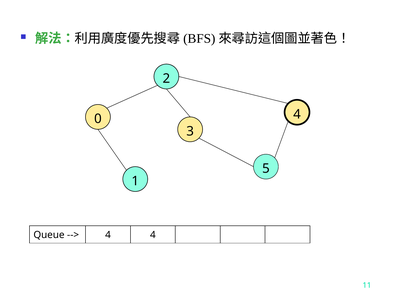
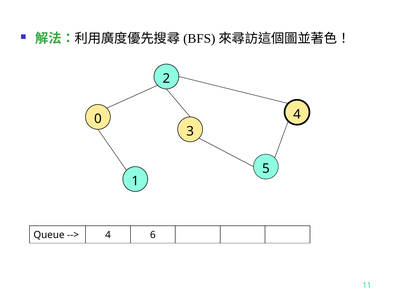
4 4: 4 -> 6 (153, 235)
